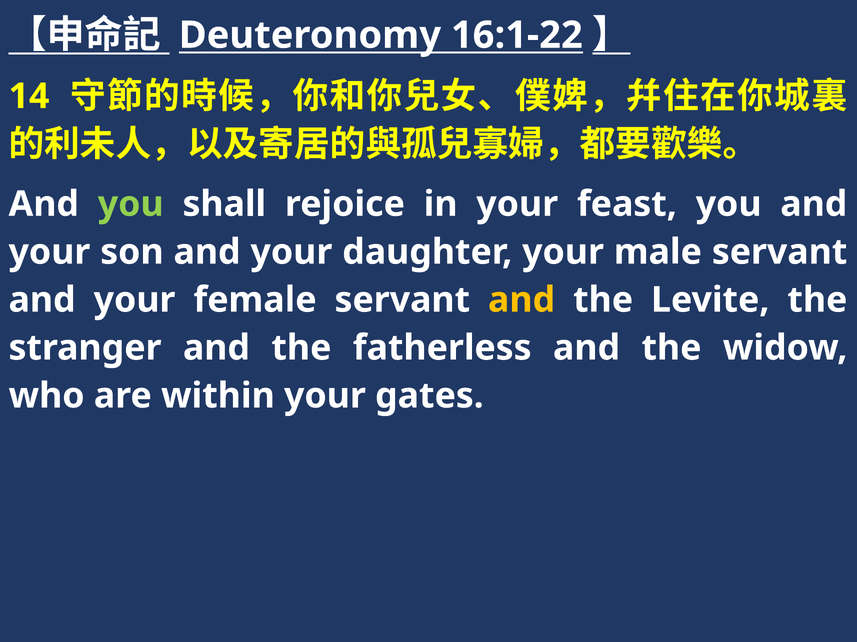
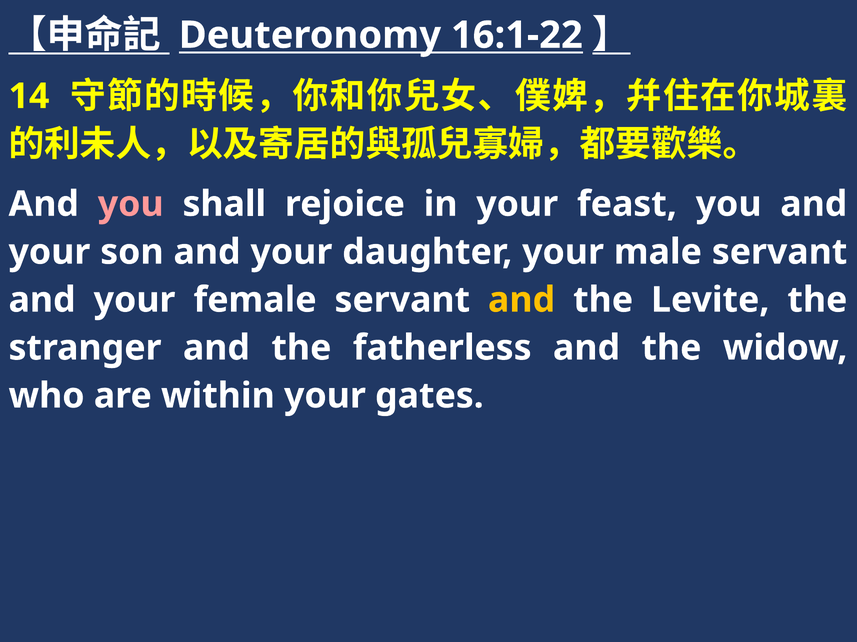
you colour: light green -> pink (131, 204)
